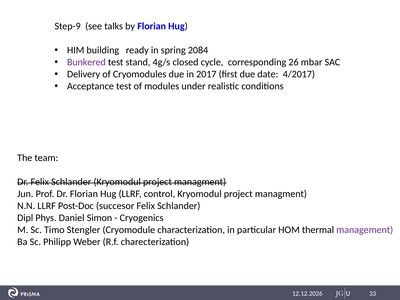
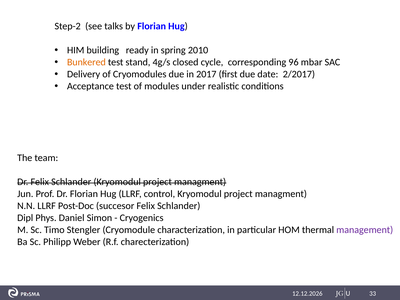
Step-9: Step-9 -> Step-2 (68, 26)
2084: 2084 -> 2010 (198, 50)
Bunkered colour: purple -> orange (86, 62)
26: 26 -> 96 (294, 62)
4/2017: 4/2017 -> 2/2017 (299, 74)
